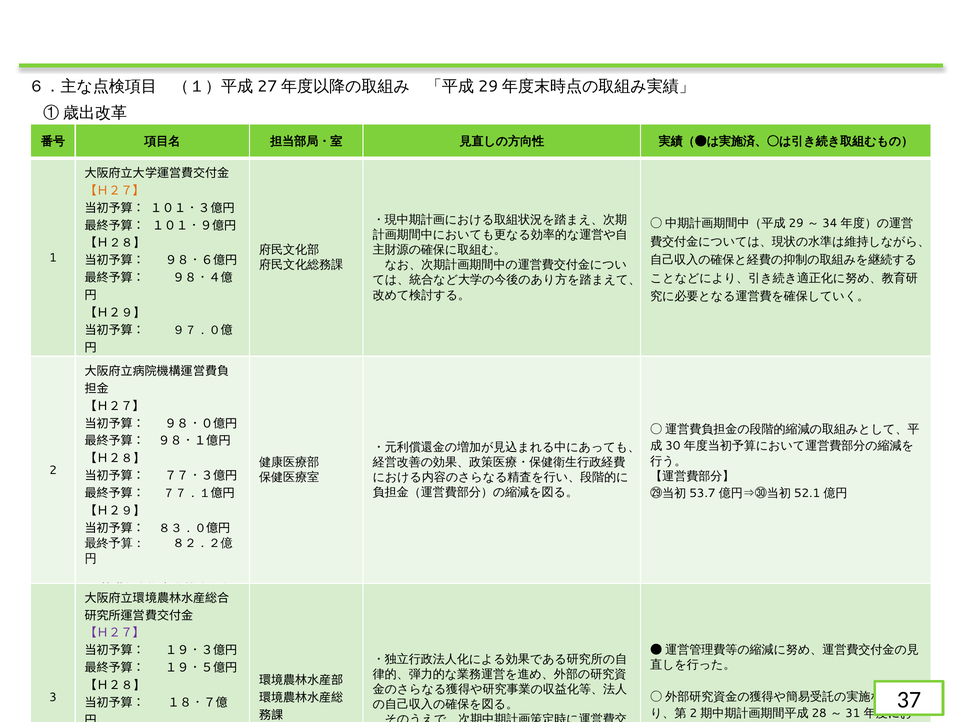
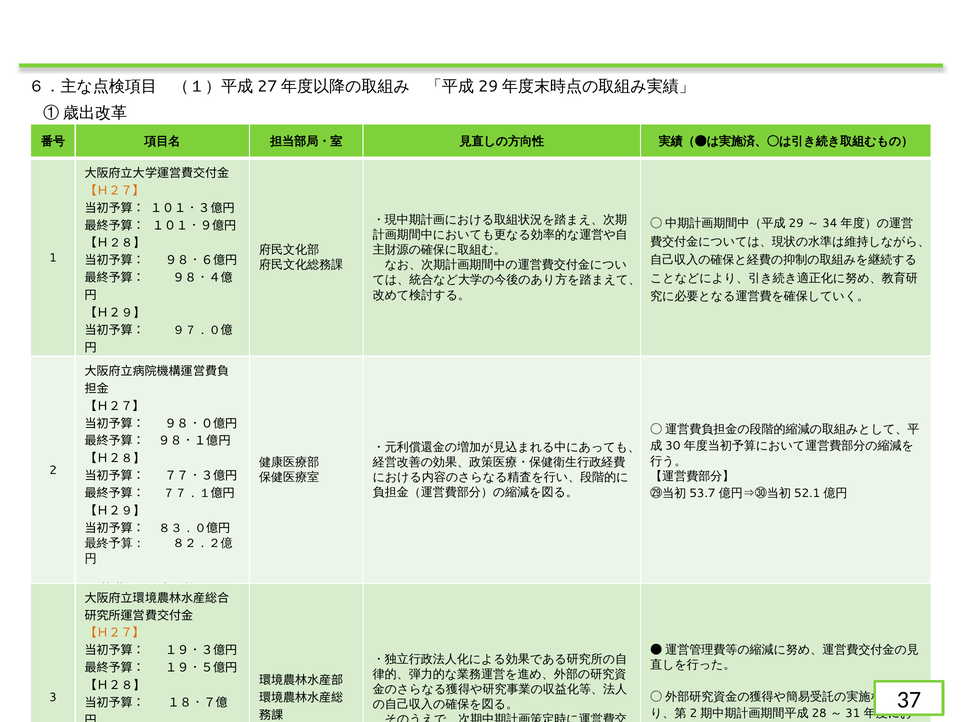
【Ｈ２７】 colour: purple -> orange (115, 633)
